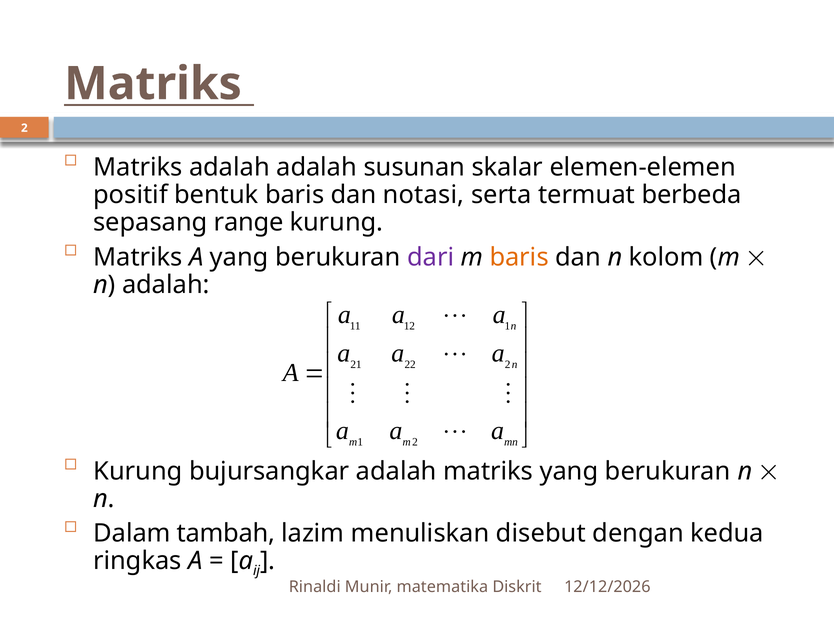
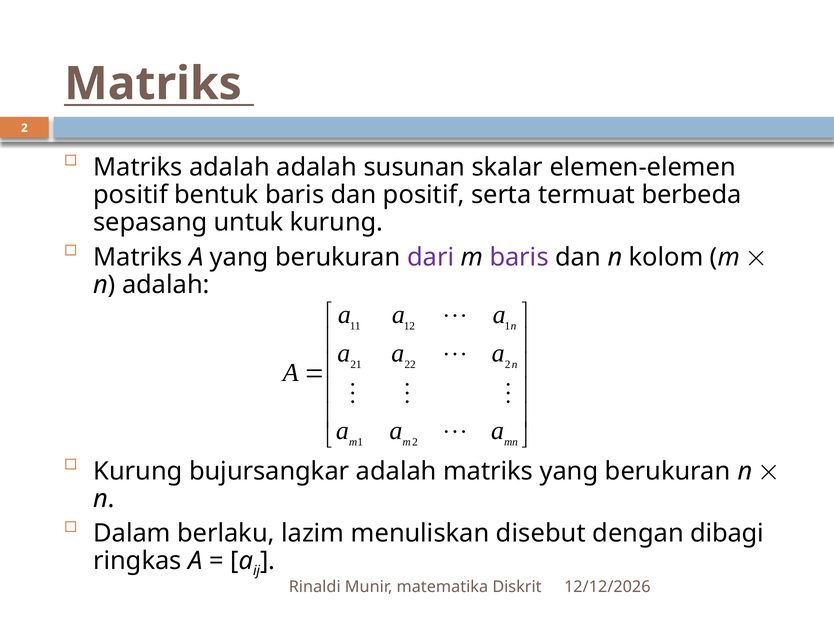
dan notasi: notasi -> positif (424, 195)
range: range -> untuk (249, 222)
baris colour: orange -> purple (519, 257)
tambah: tambah -> berlaku (226, 533)
kedua: kedua -> dibagi (727, 533)
